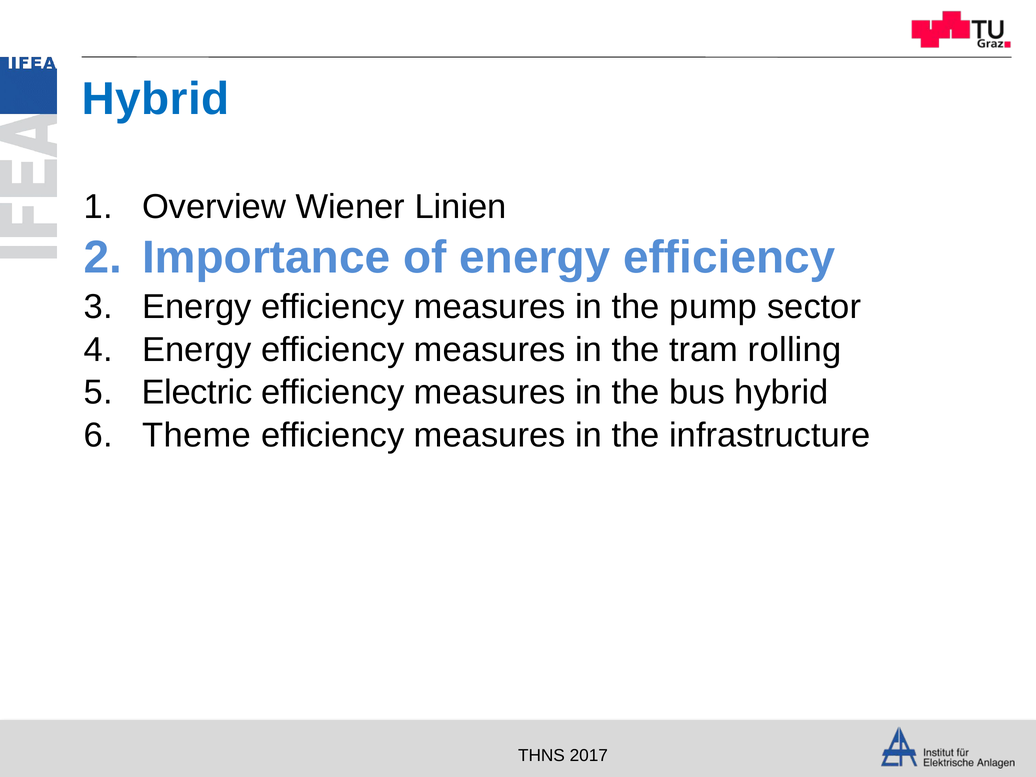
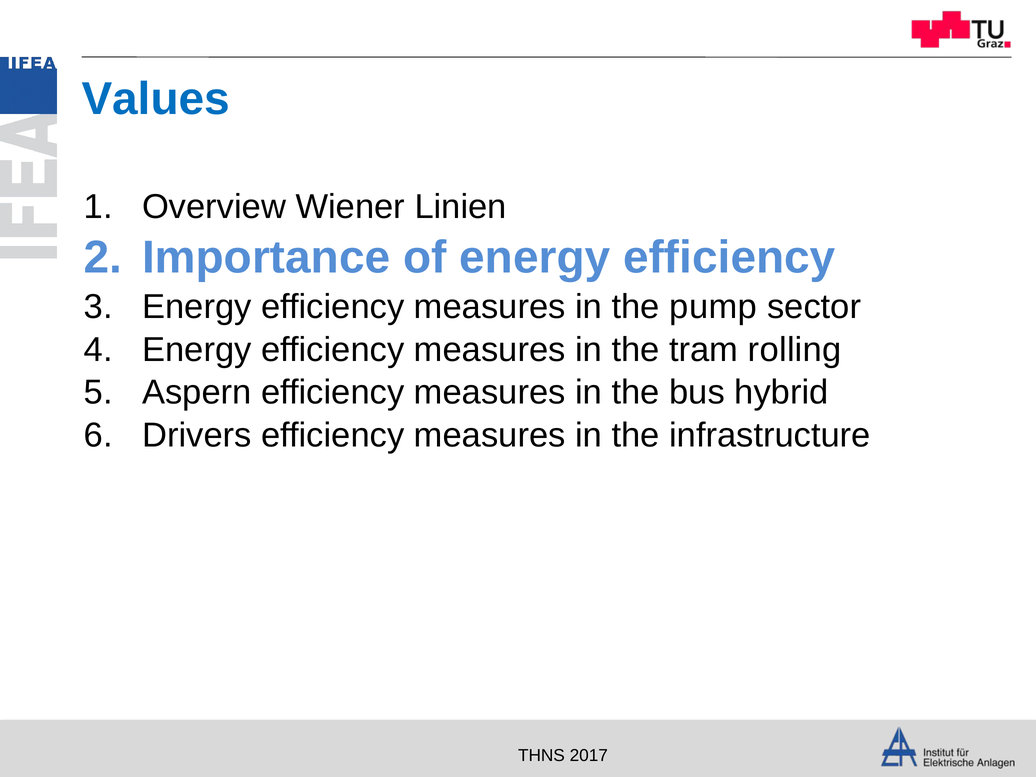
Hybrid: Hybrid -> Values (156, 99)
Electric: Electric -> Aspern (197, 393)
Theme: Theme -> Drivers (197, 436)
